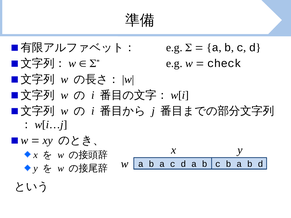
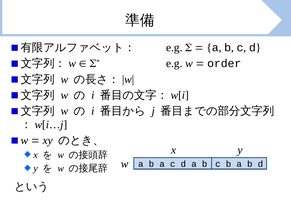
check: check -> order (224, 64)
